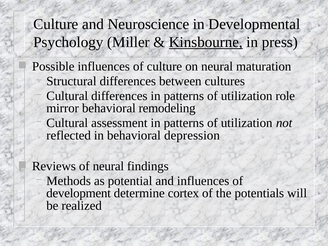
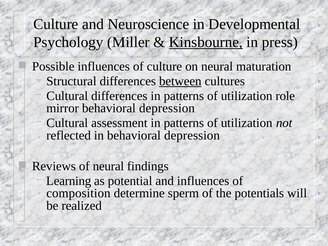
between underline: none -> present (180, 81)
mirror behavioral remodeling: remodeling -> depression (167, 108)
Methods: Methods -> Learning (69, 181)
development: development -> composition (78, 193)
cortex: cortex -> sperm (183, 193)
